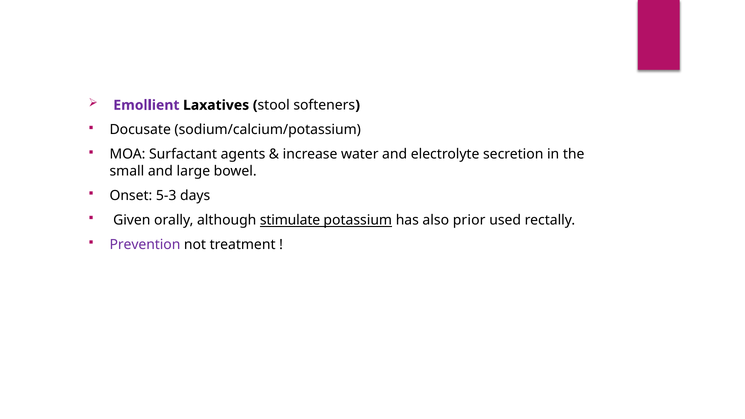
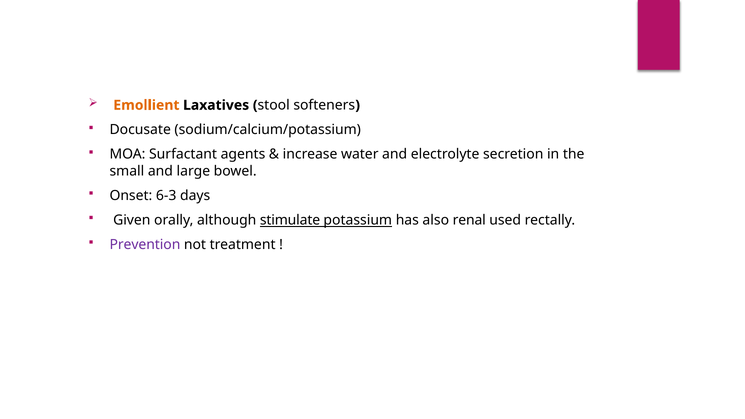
Emollient colour: purple -> orange (146, 105)
5-3: 5-3 -> 6-3 (166, 196)
prior: prior -> renal (469, 220)
